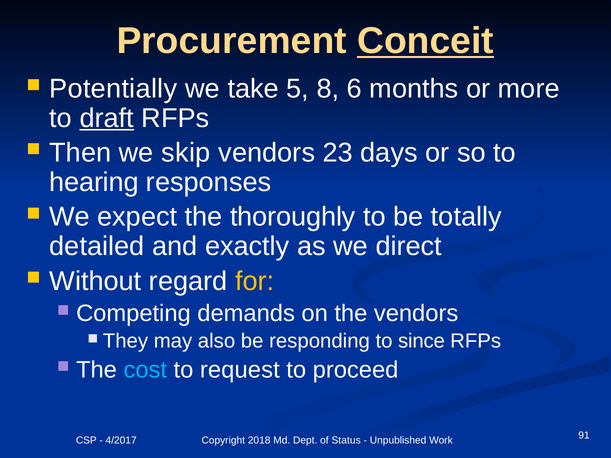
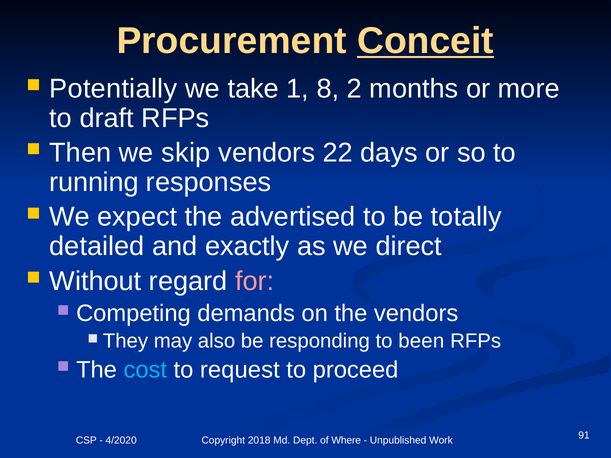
5: 5 -> 1 (298, 89)
6: 6 -> 2 (354, 89)
draft underline: present -> none (107, 118)
23: 23 -> 22 (338, 153)
hearing: hearing -> running (94, 182)
thoroughly: thoroughly -> advertised (293, 217)
for colour: yellow -> pink (255, 281)
since: since -> been (421, 341)
4/2017: 4/2017 -> 4/2020 (121, 441)
Status: Status -> Where (346, 441)
